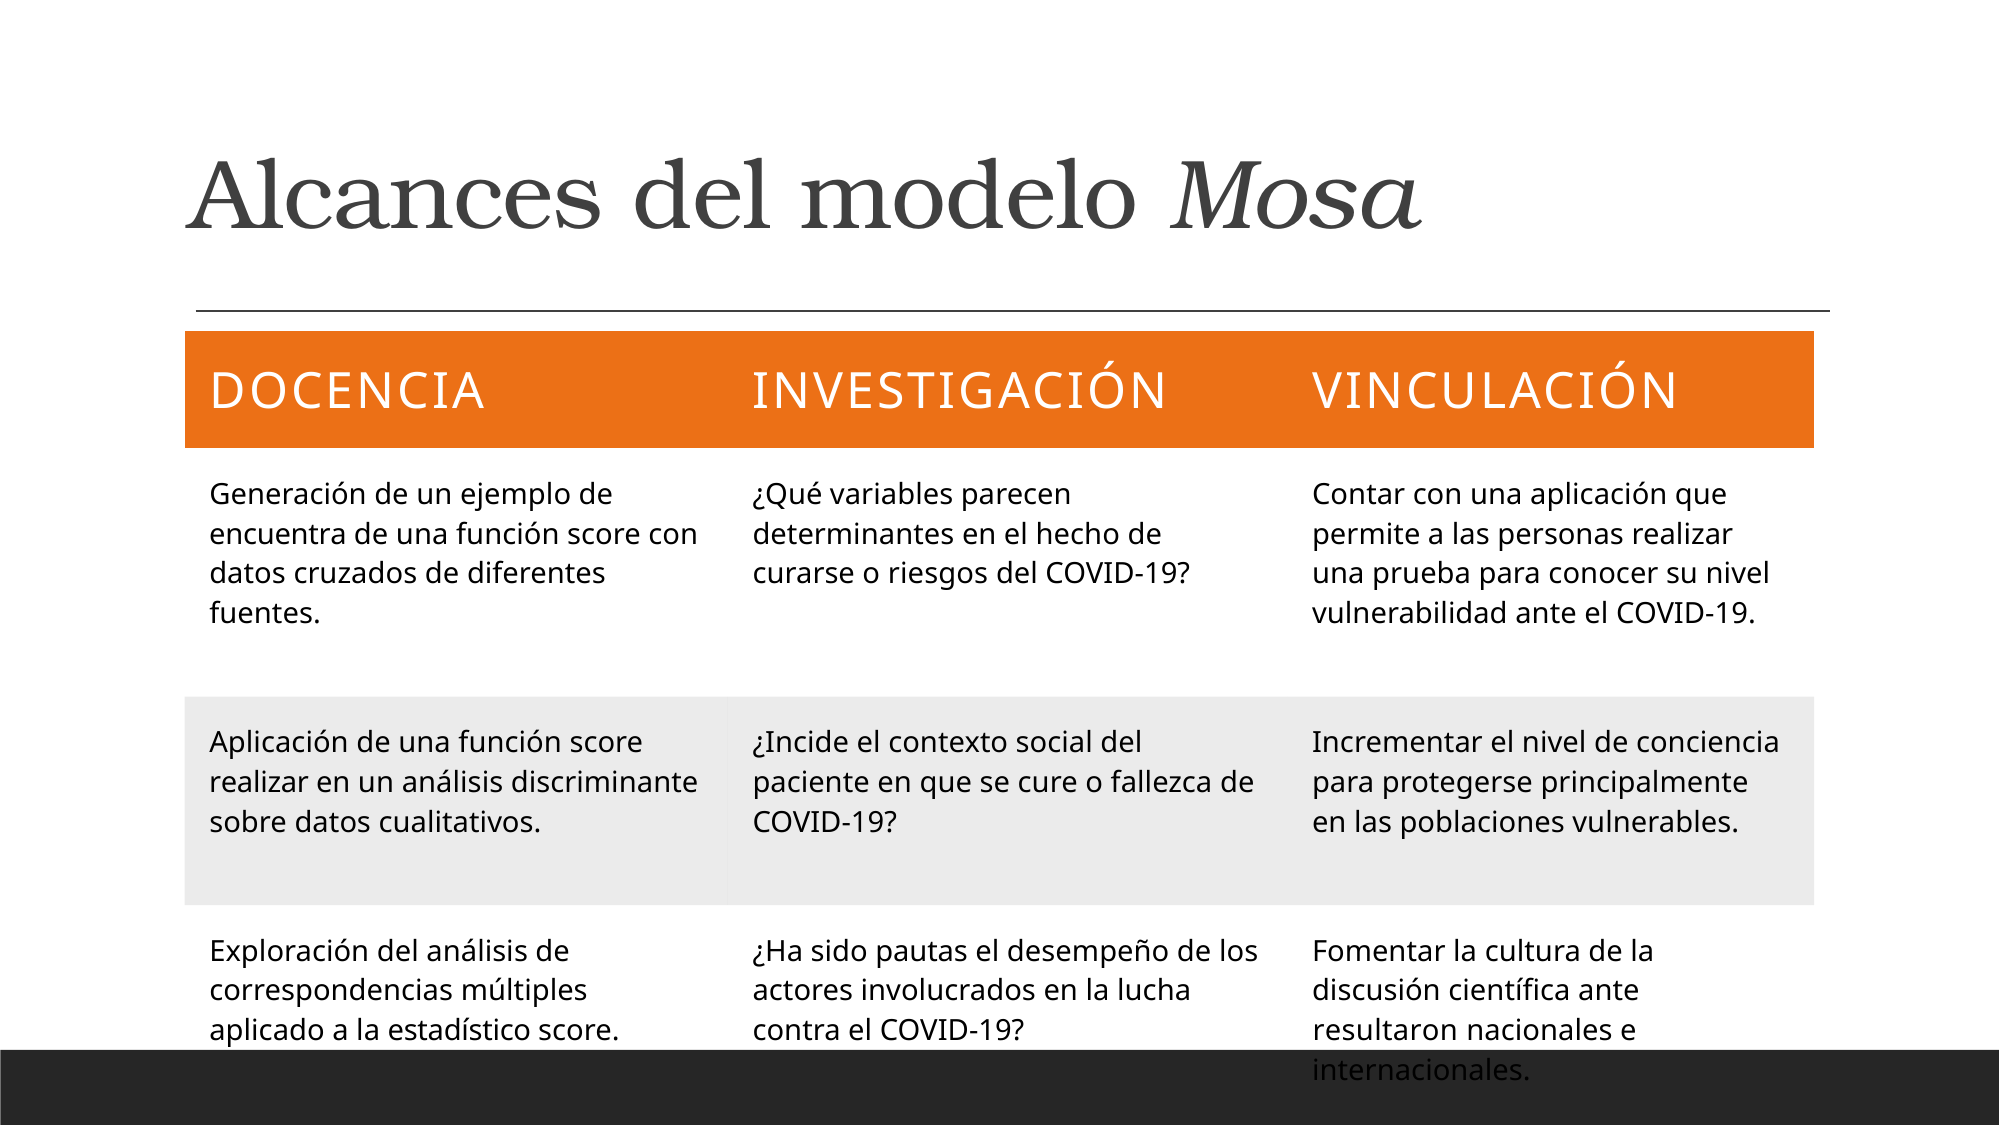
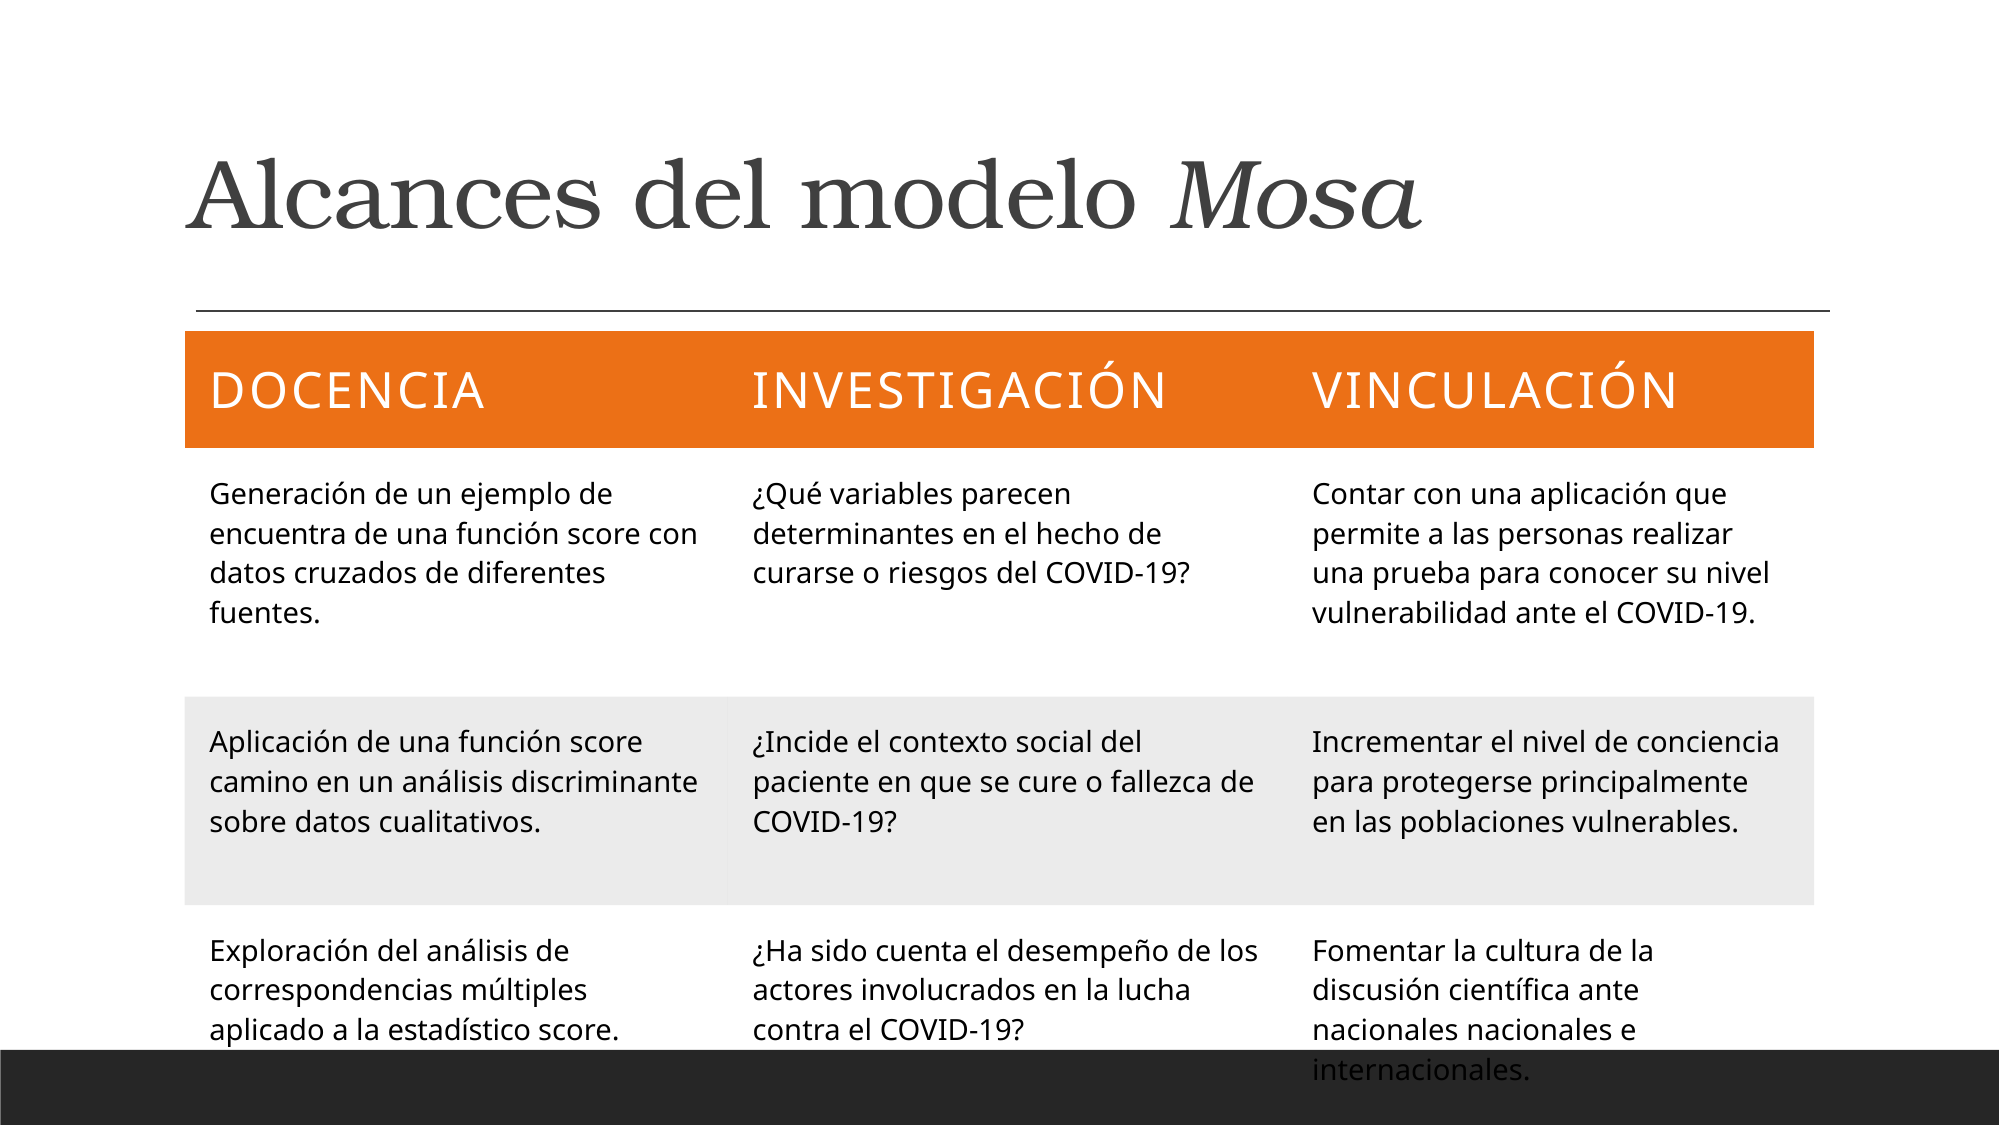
realizar: realizar -> camino (259, 782)
pautas: pautas -> cuenta (922, 951)
resultaron: resultaron -> nacionales (1385, 1030)
